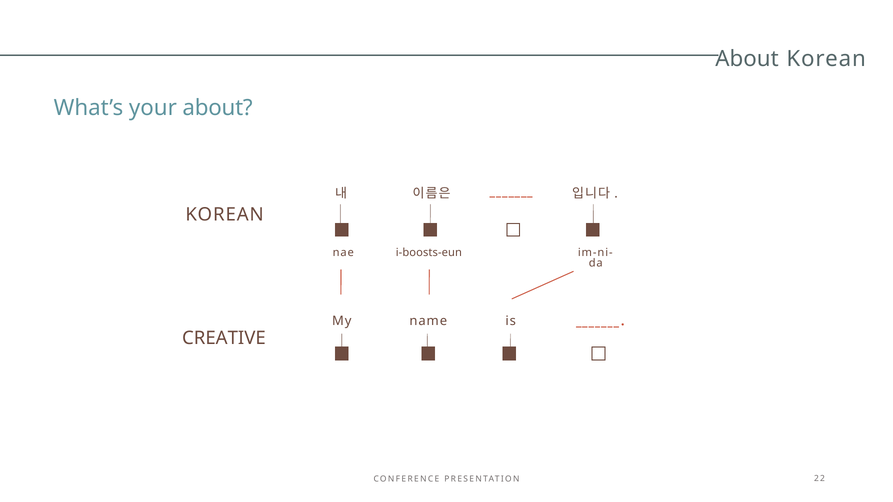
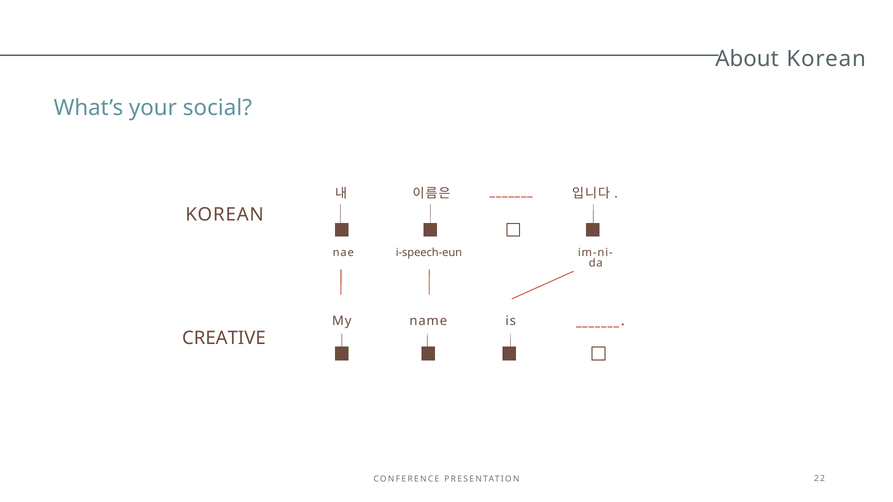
your about: about -> social (217, 108)
i-boosts-eun: i-boosts-eun -> i-speech-eun (429, 253)
